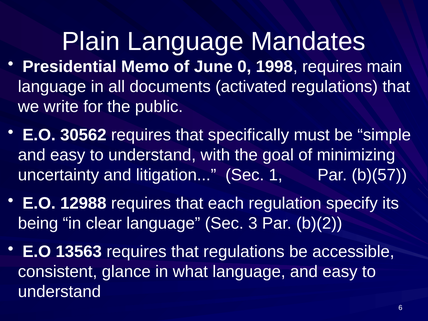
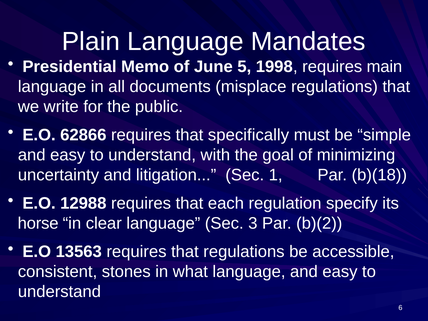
0: 0 -> 5 (244, 67)
activated: activated -> misplace (251, 87)
30562: 30562 -> 62866 (83, 135)
b)(57: b)(57 -> b)(18 (379, 175)
being: being -> horse (38, 223)
glance: glance -> stones (126, 272)
